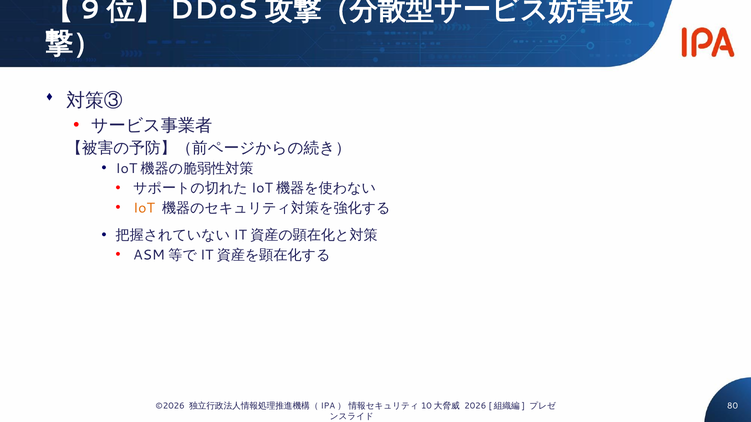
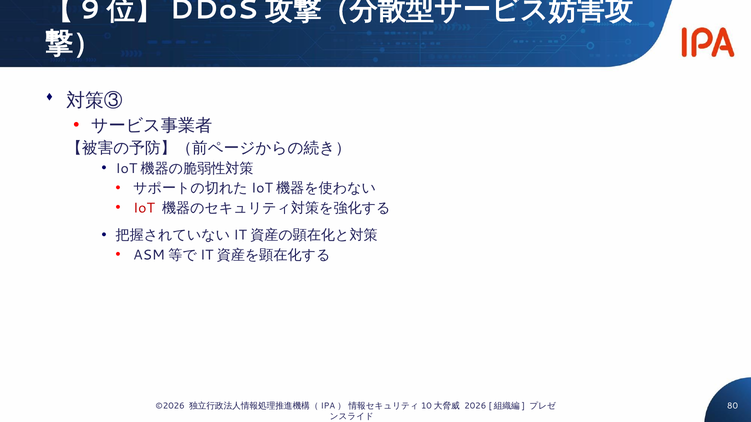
IoT colour: orange -> red (144, 208)
